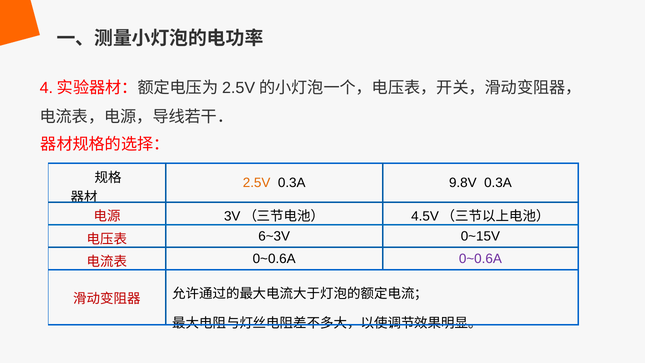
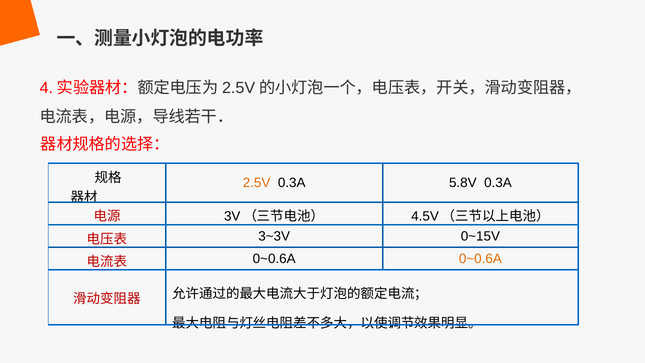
9.8V: 9.8V -> 5.8V (463, 183)
6~3V: 6~3V -> 3~3V (274, 236)
0~0.6A colour: purple -> orange (480, 259)
